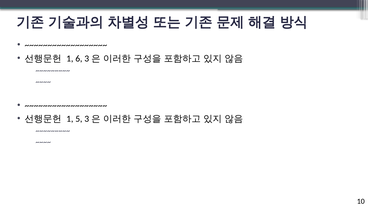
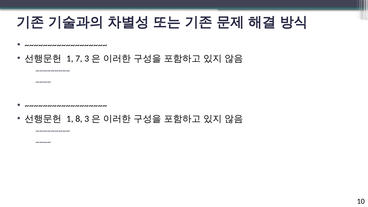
6: 6 -> 7 (79, 58)
5: 5 -> 8 (79, 119)
